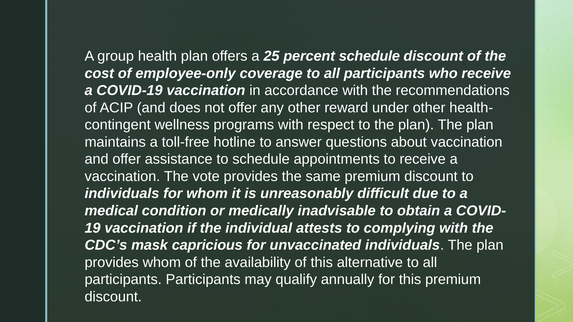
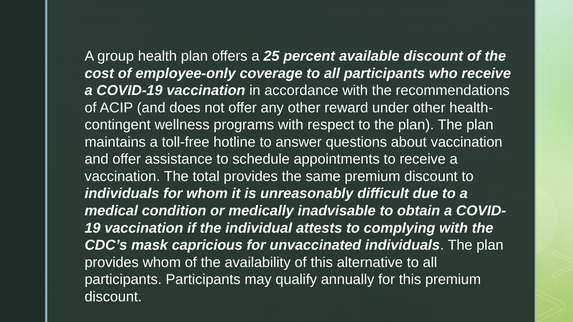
percent schedule: schedule -> available (369, 56)
vote: vote -> total (206, 177)
